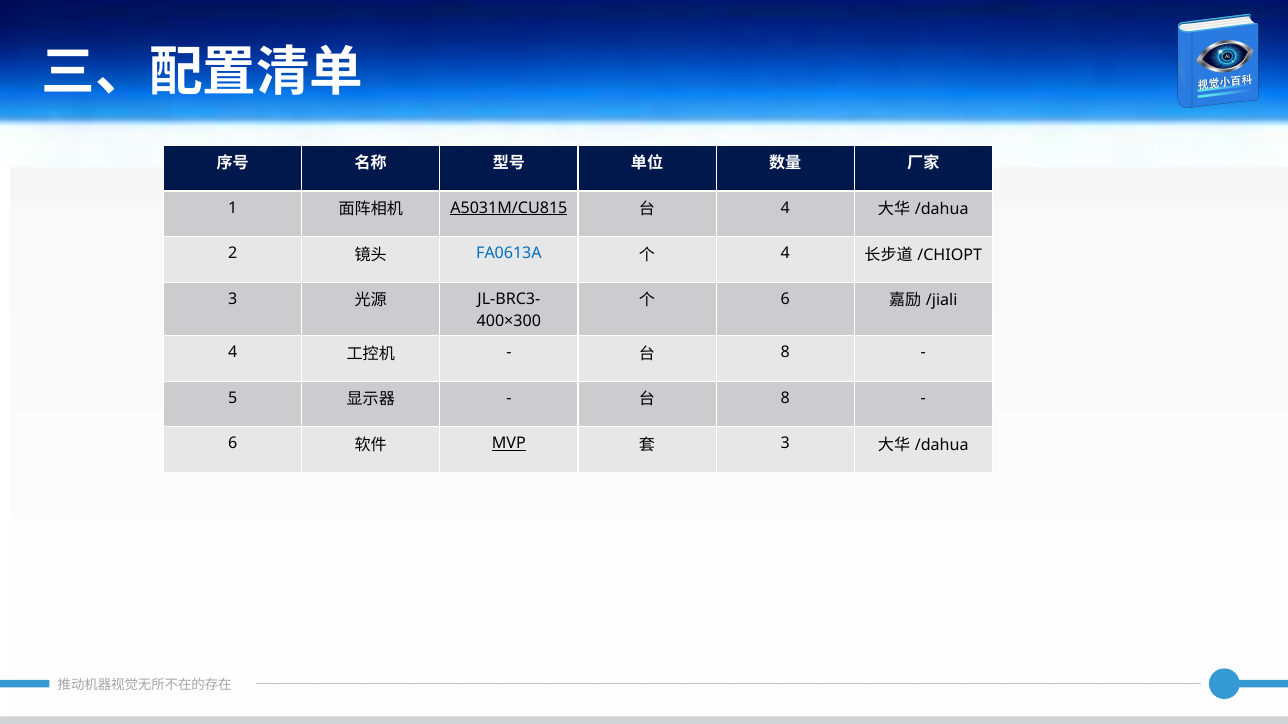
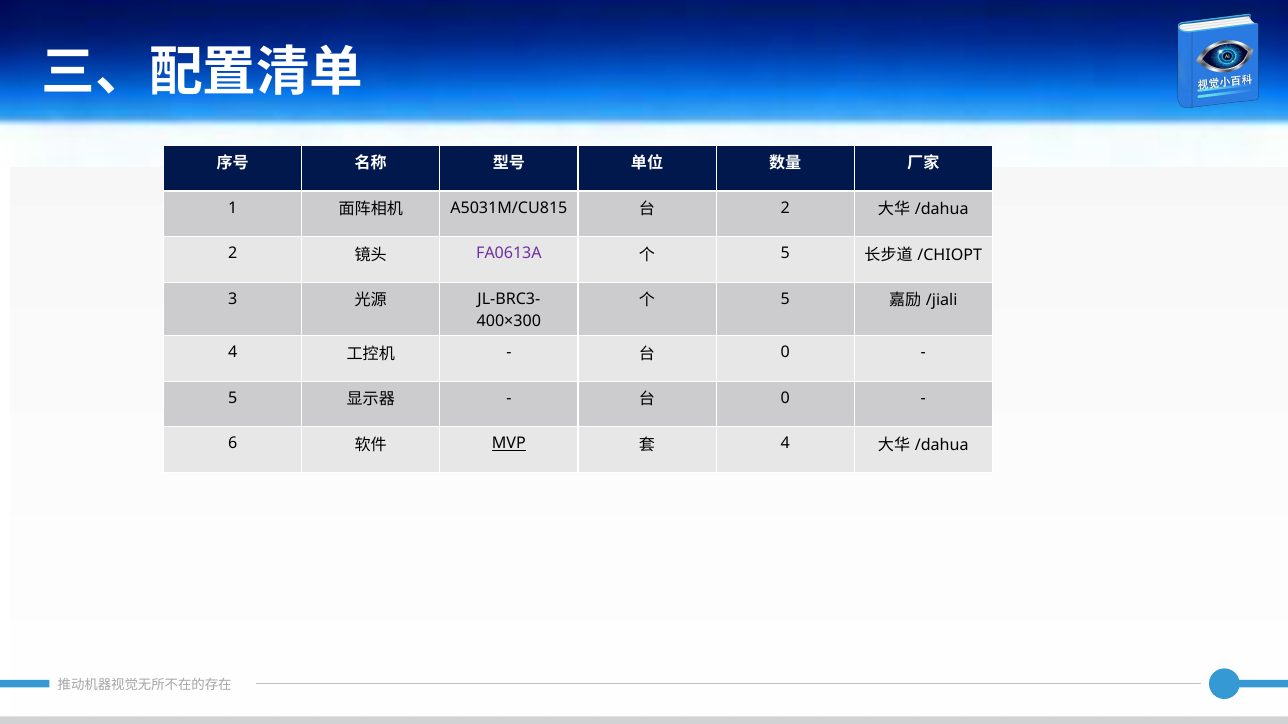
A5031M/CU815 underline: present -> none (509, 208)
4: 4 -> 2 (785, 208)
FA0613A colour: blue -> purple (509, 253)
4: 4 -> 5 (785, 253)
6: 6 -> 5 (785, 299)
8: 8 -> 0 (785, 353)
8: 8 -> 0 (785, 398)
3: 3 -> 4 (785, 444)
